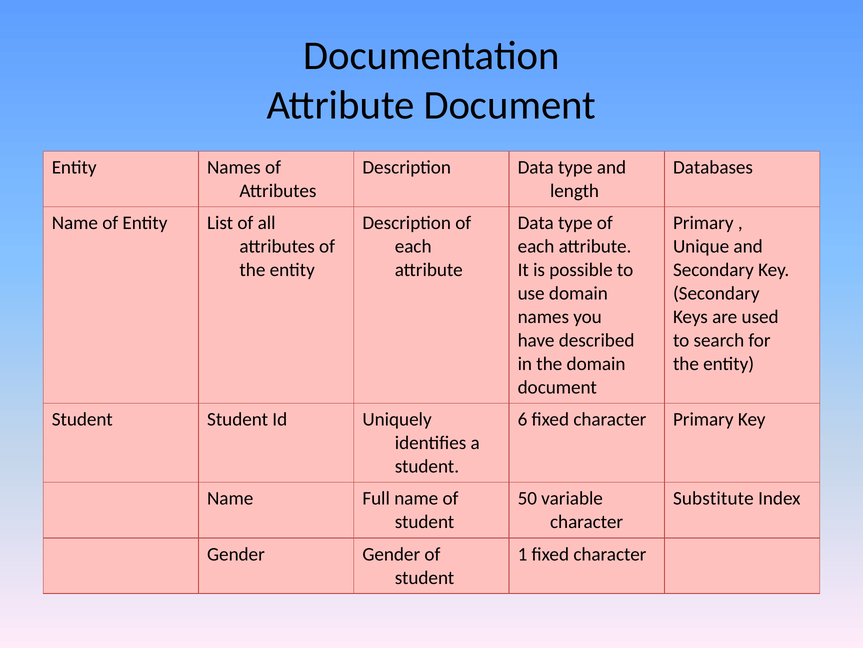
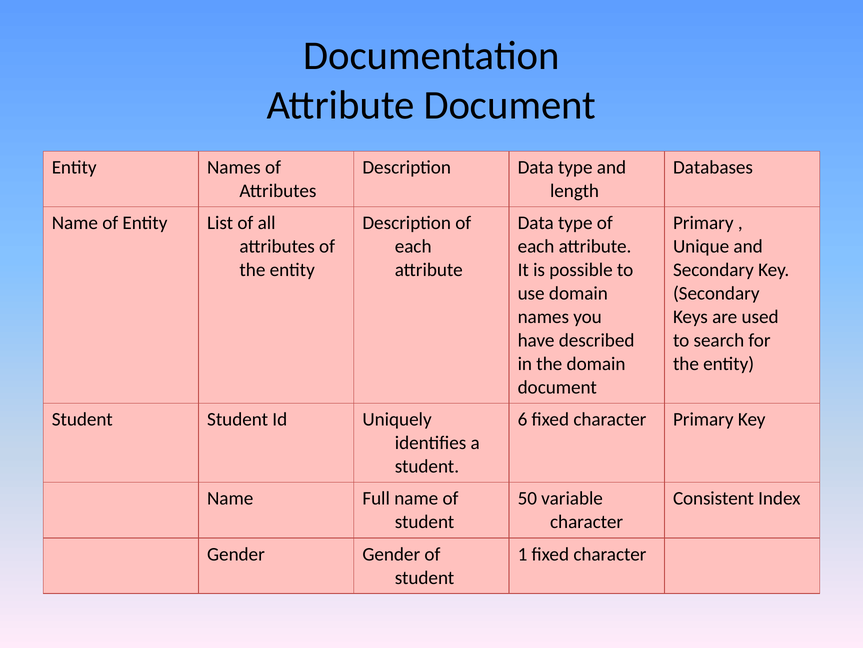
Substitute: Substitute -> Consistent (714, 498)
